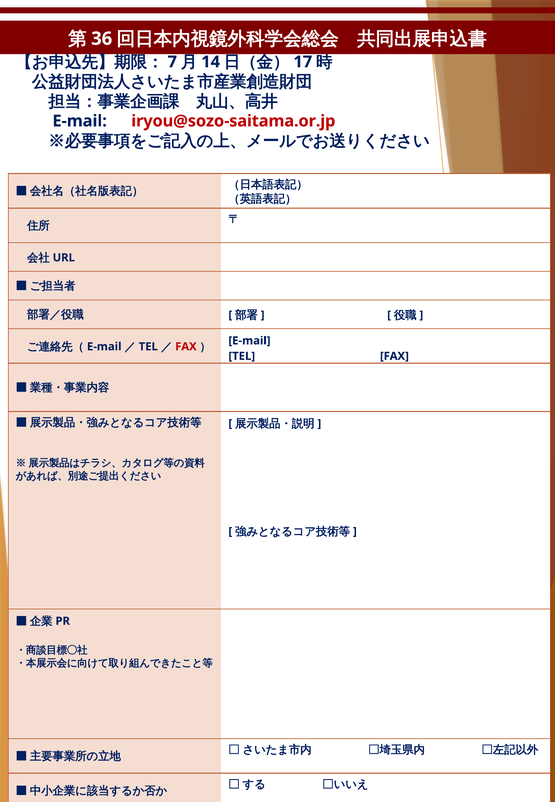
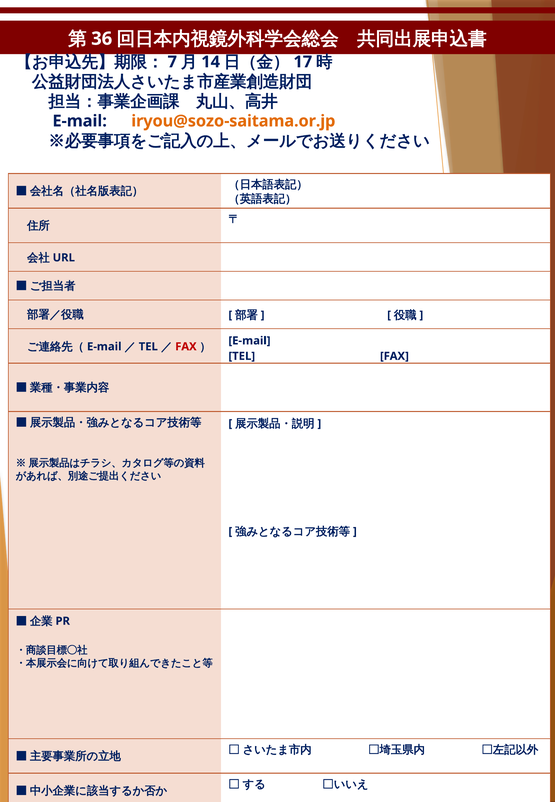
iryou@sozo-saitama.or.jp colour: red -> orange (233, 121)
